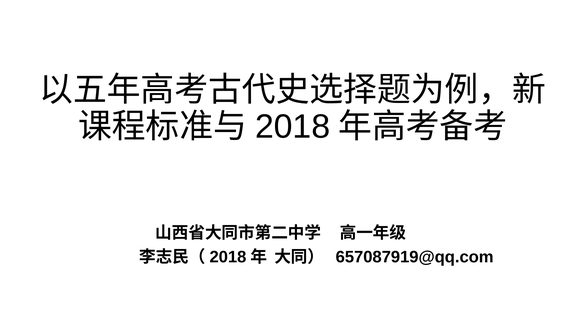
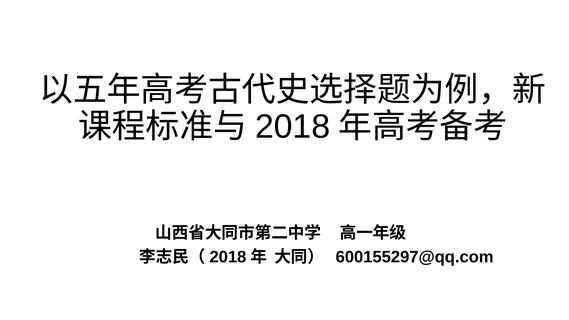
657087919@qq.com: 657087919@qq.com -> 600155297@qq.com (415, 257)
